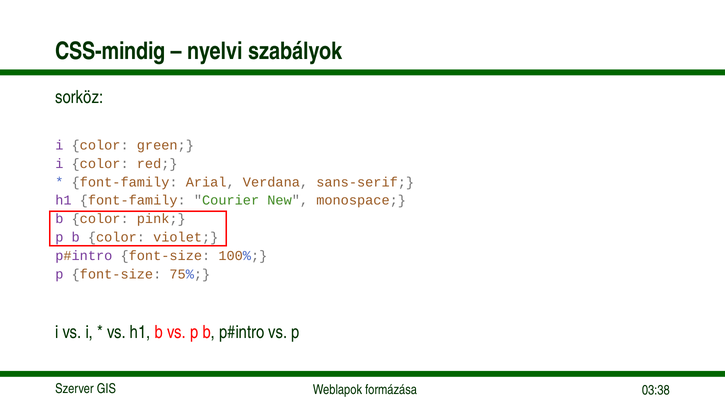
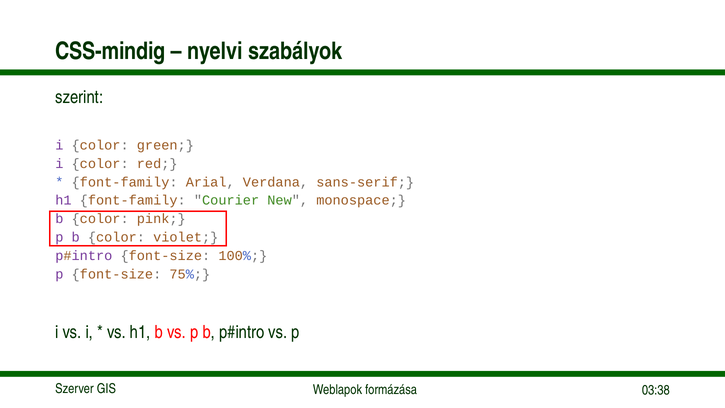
sorköz: sorköz -> szerint (79, 97)
